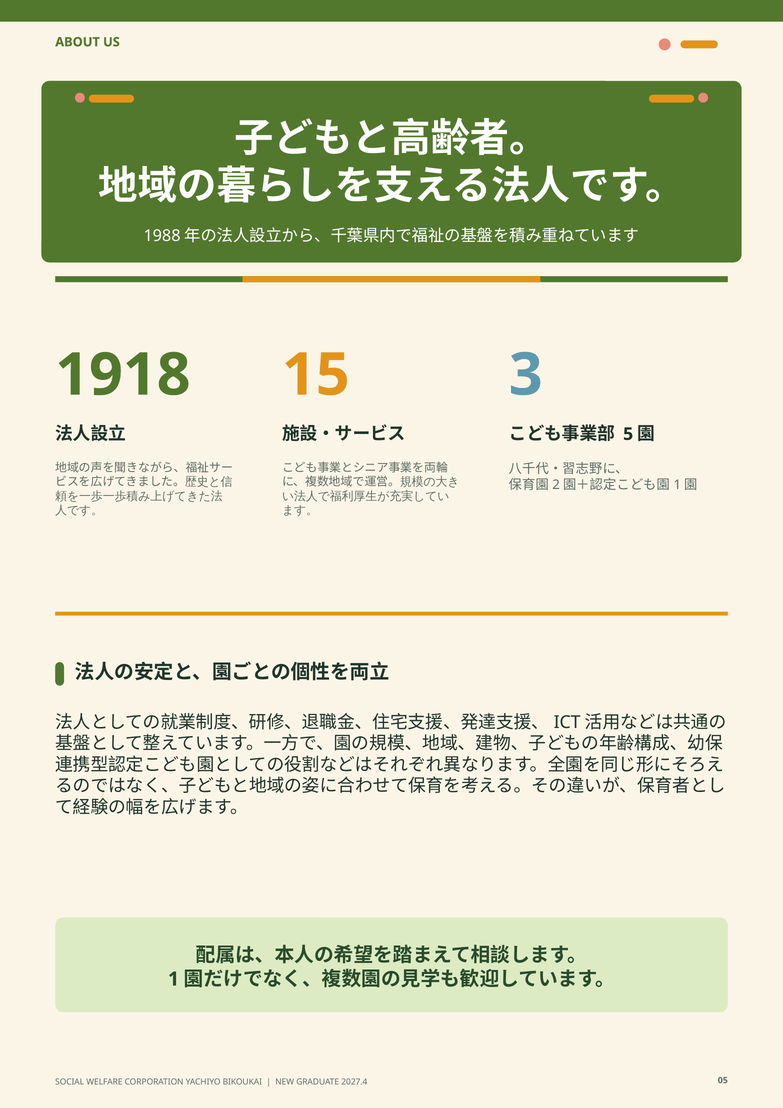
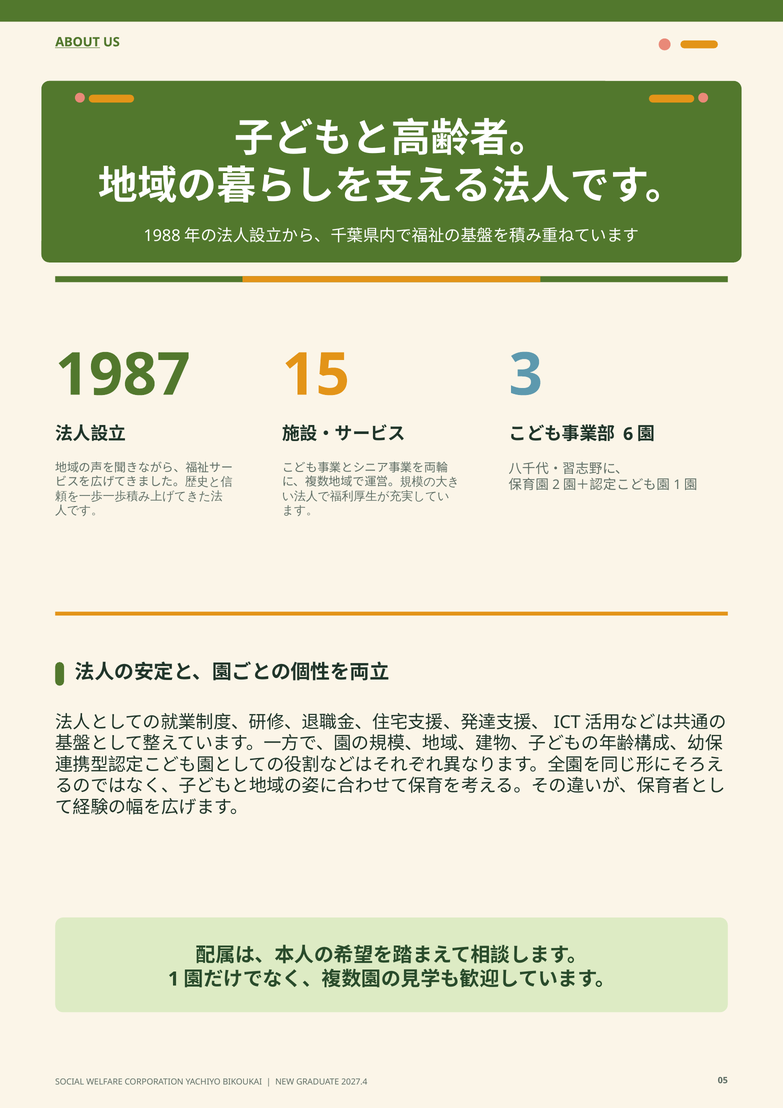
ABOUT underline: none -> present (78, 42)
1918: 1918 -> 1987 (123, 375)
5: 5 -> 6 (628, 434)
